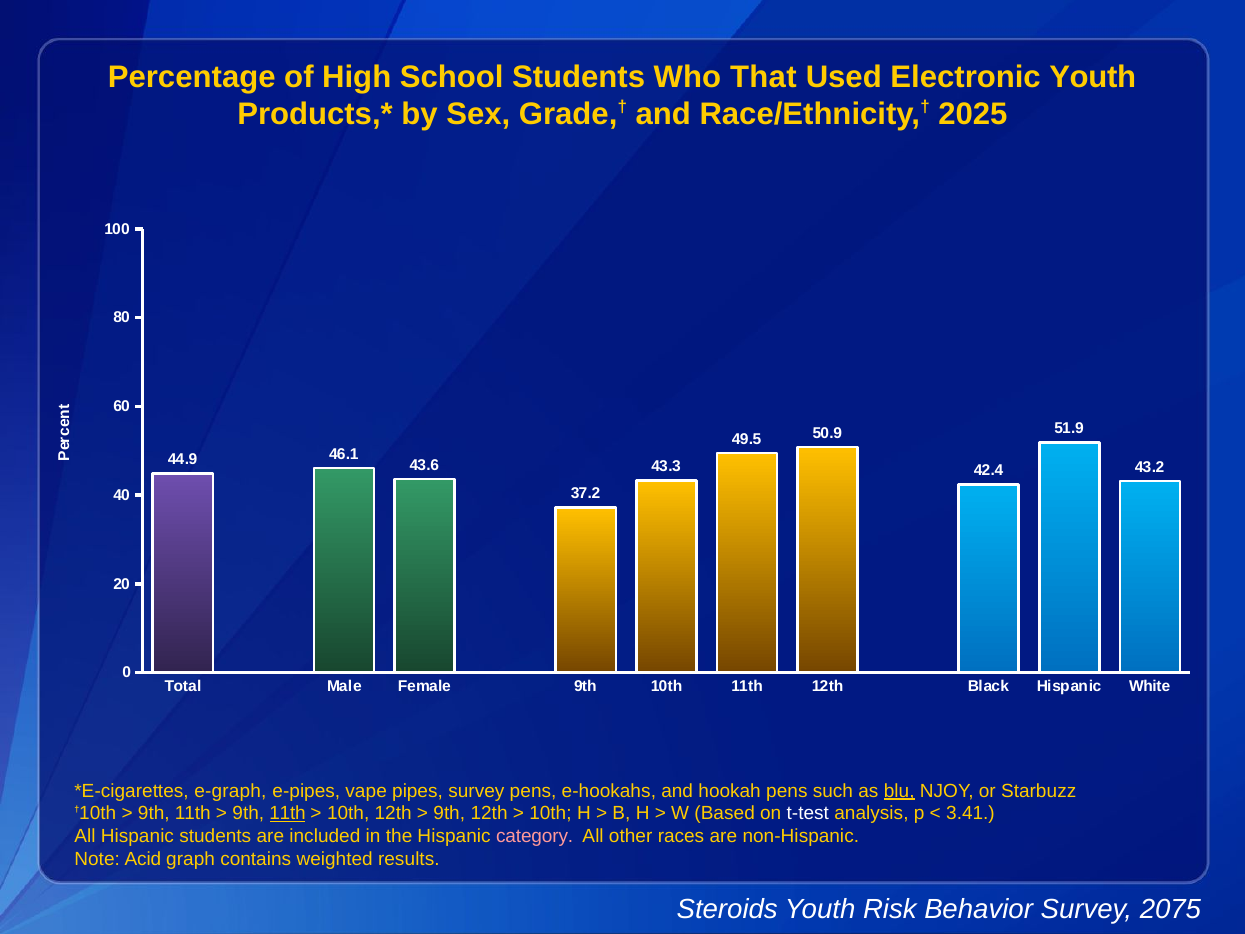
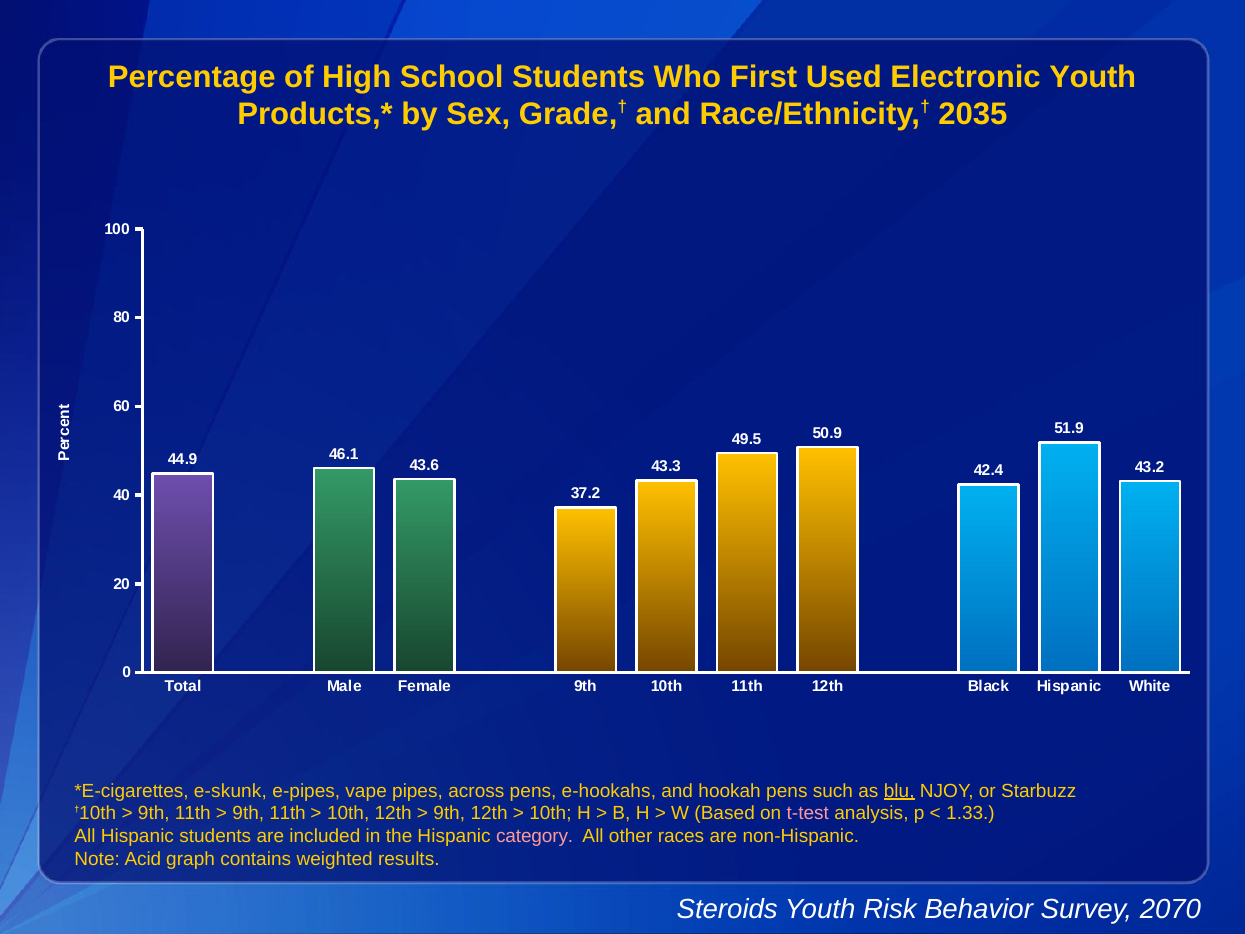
That: That -> First (763, 77)
2025: 2025 -> 2035 (973, 114)
e-graph: e-graph -> e-skunk (230, 791)
pipes survey: survey -> across (476, 791)
11th underline: present -> none (288, 813)
t-test colour: white -> pink (808, 813)
3.41: 3.41 -> 1.33 (970, 813)
2075: 2075 -> 2070 (1170, 909)
